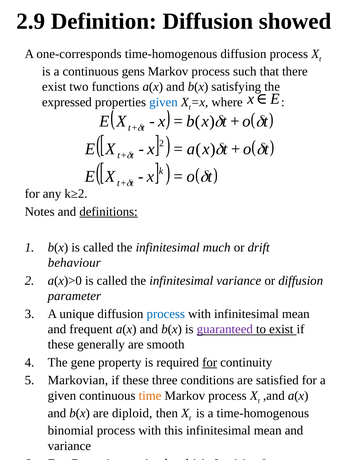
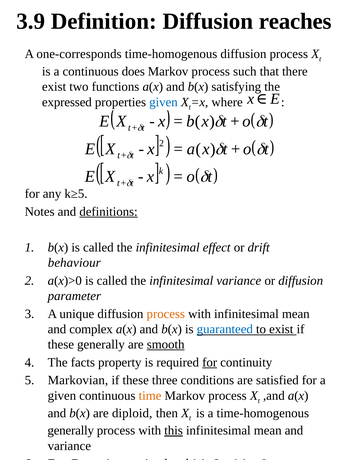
2.9: 2.9 -> 3.9 (31, 21)
showed: showed -> reaches (295, 21)
gens: gens -> does (133, 71)
k≥2: k≥2 -> k≥5 (76, 194)
much: much -> effect (217, 247)
process colour: blue -> orange (166, 314)
frequent: frequent -> complex (91, 329)
guaranteed colour: purple -> blue (225, 329)
smooth underline: none -> present (166, 344)
gene: gene -> facts (83, 362)
binomial: binomial -> generally (71, 430)
this underline: none -> present (174, 430)
